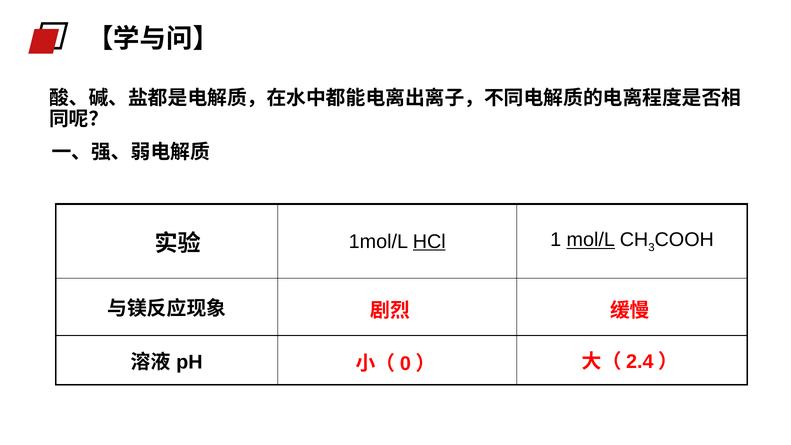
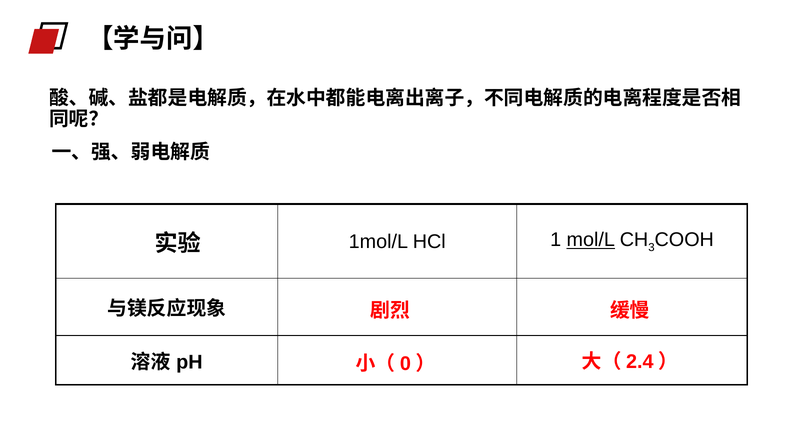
HCl underline: present -> none (429, 242)
